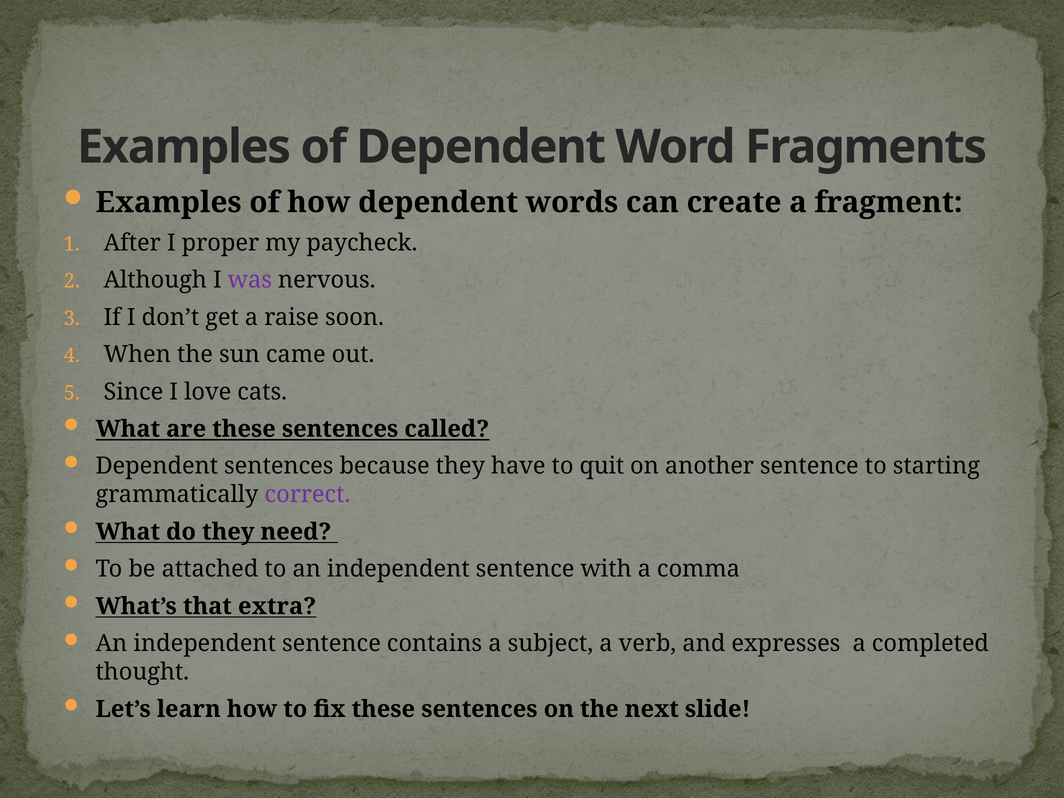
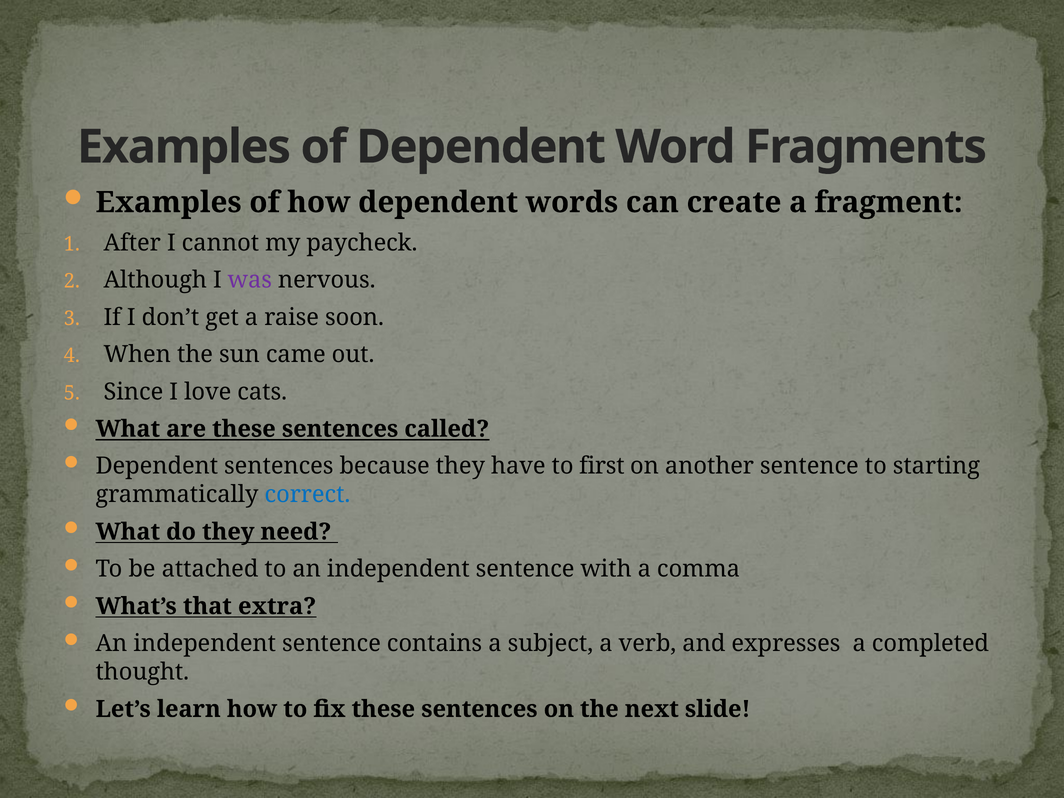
proper: proper -> cannot (220, 243)
quit: quit -> first (602, 466)
correct colour: purple -> blue (307, 495)
